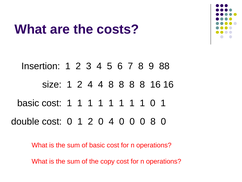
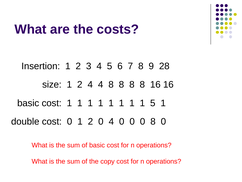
88: 88 -> 28 (164, 66)
1 0: 0 -> 5 (153, 103)
